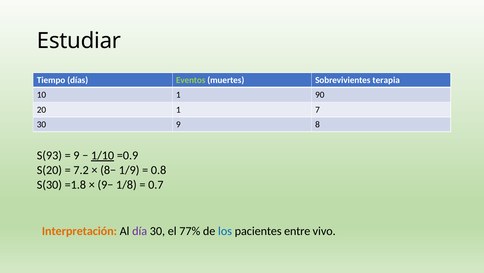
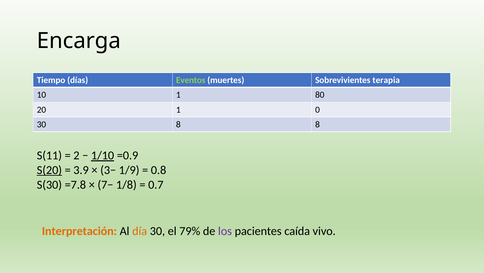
Estudiar: Estudiar -> Encarga (79, 41)
90: 90 -> 80 (320, 95)
7: 7 -> 0 (317, 109)
30 9: 9 -> 8 (178, 124)
S(93: S(93 -> S(11 (49, 155)
9: 9 -> 2 (76, 155)
S(20 underline: none -> present (49, 170)
7.2: 7.2 -> 3.9 (81, 170)
8−: 8− -> 3− (108, 170)
=1.8: =1.8 -> =7.8 (75, 184)
9−: 9− -> 7− (105, 184)
día colour: purple -> orange (140, 231)
77%: 77% -> 79% (190, 231)
los colour: blue -> purple (225, 231)
entre: entre -> caída (297, 231)
